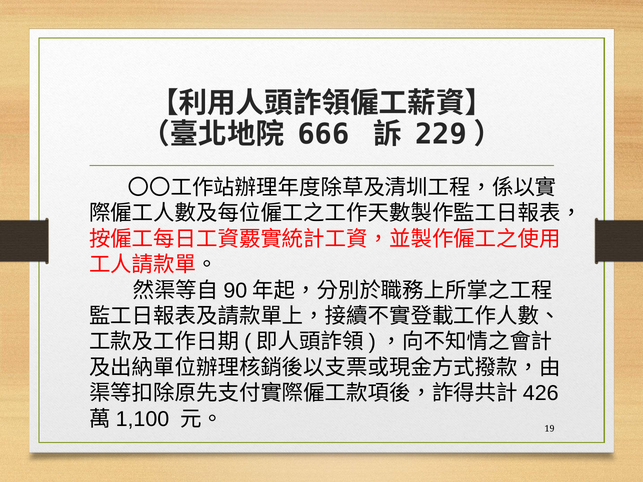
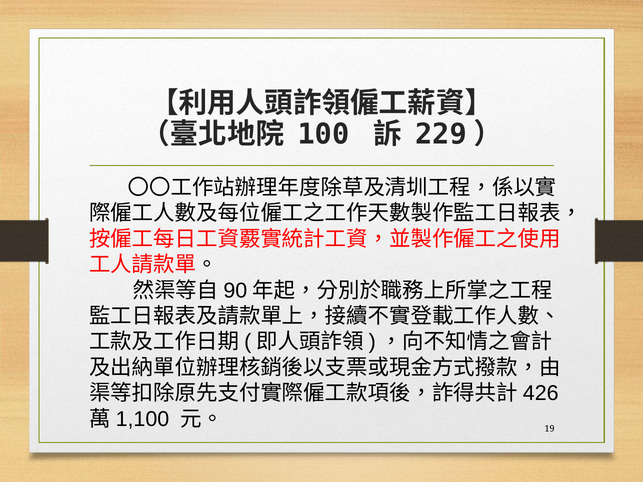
666: 666 -> 100 (323, 134)
